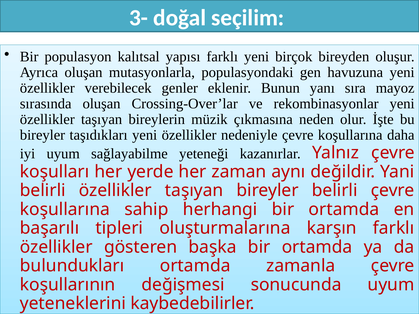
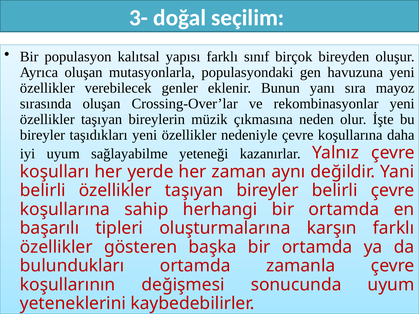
farklı yeni: yeni -> sınıf (257, 57)
